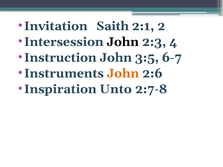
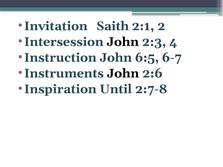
3:5: 3:5 -> 6:5 (147, 58)
John colour: orange -> black (123, 73)
Unto: Unto -> Until (116, 89)
